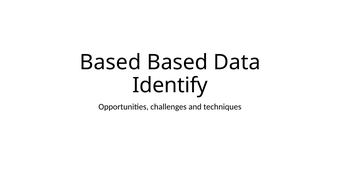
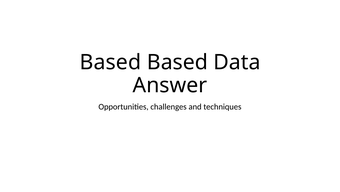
Identify: Identify -> Answer (170, 85)
